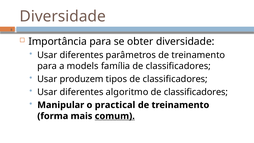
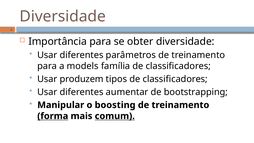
algoritmo: algoritmo -> aumentar (127, 92)
classificadores: classificadores -> bootstrapping (196, 92)
practical: practical -> boosting (115, 105)
forma underline: none -> present (53, 116)
